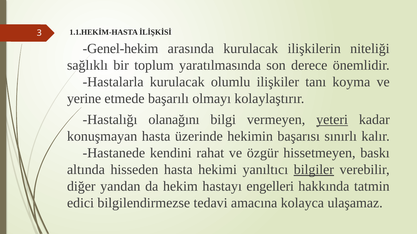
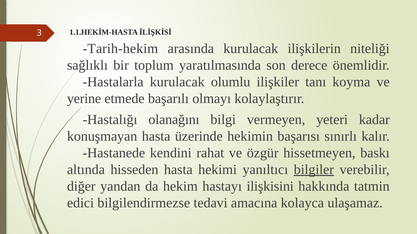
Genel-hekim: Genel-hekim -> Tarih-hekim (120, 49)
yeteri underline: present -> none (332, 120)
engelleri: engelleri -> ilişkisini (270, 187)
